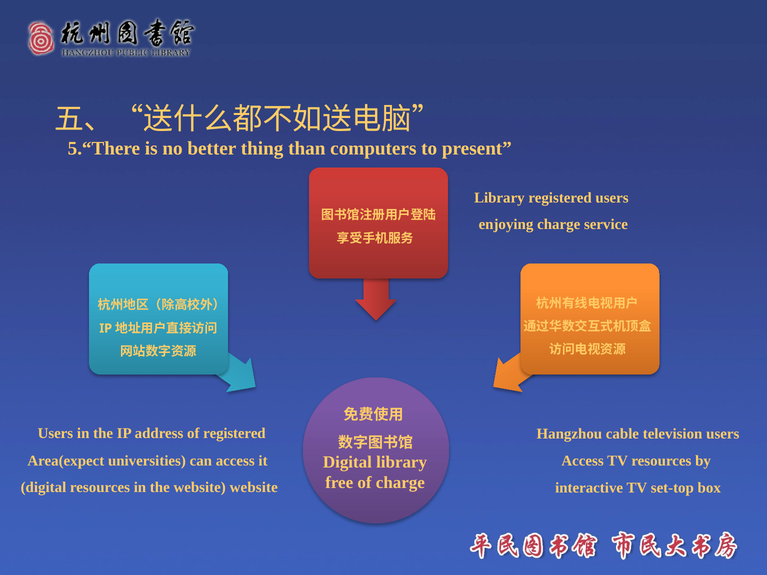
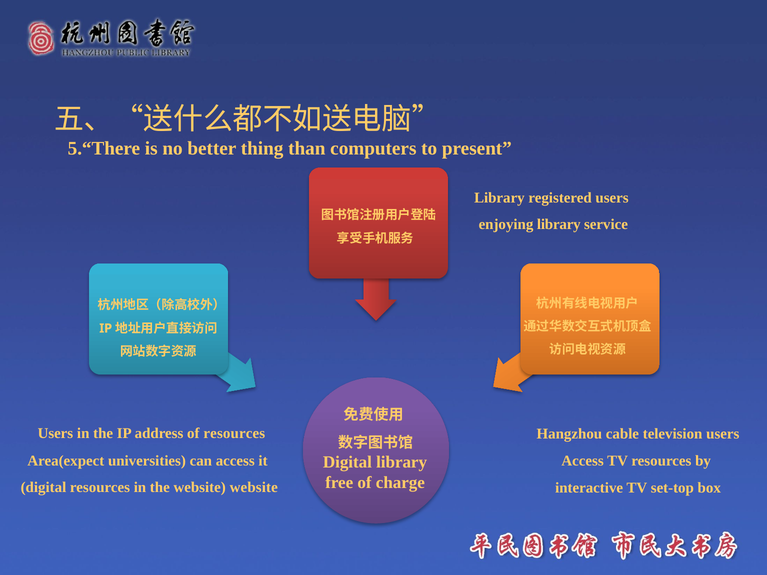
enjoying charge: charge -> library (559, 225)
of registered: registered -> resources (234, 434)
